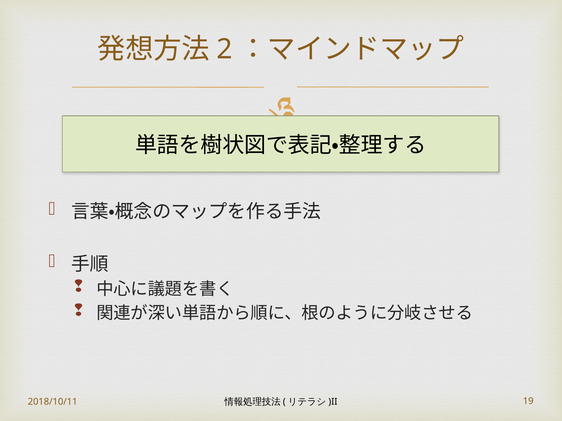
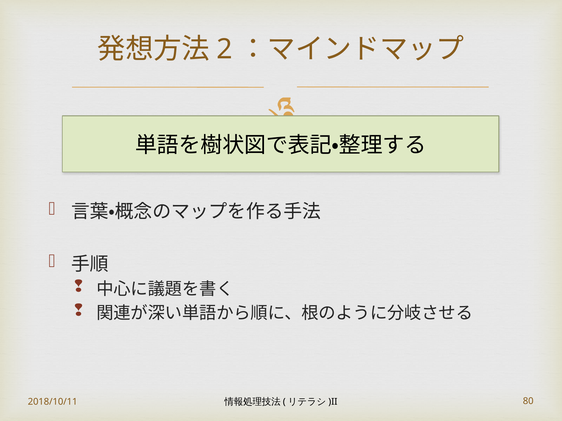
19: 19 -> 80 (528, 401)
